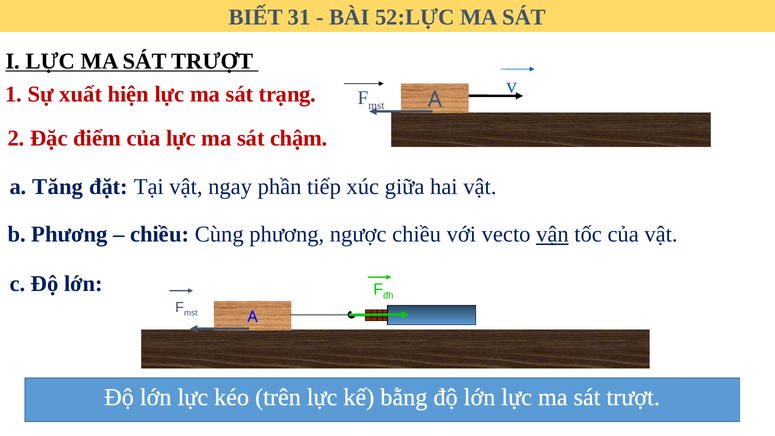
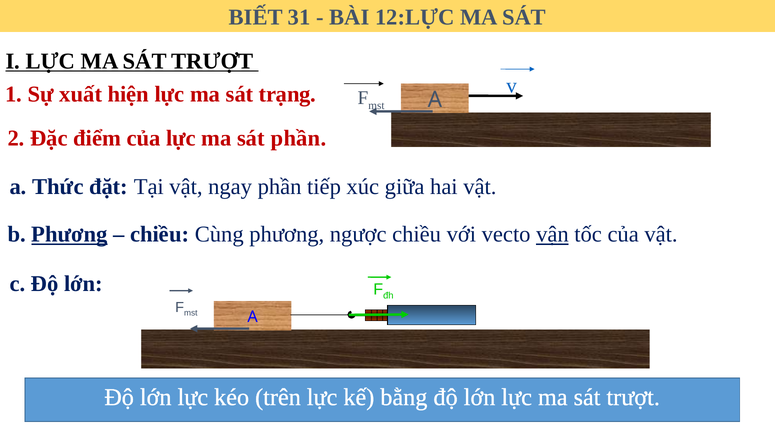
52:LỰC: 52:LỰC -> 12:LỰC (415, 17)
sát chậm: chậm -> phần (299, 138)
Tăng: Tăng -> Thức (58, 187)
Phương underline: none -> present (70, 234)
